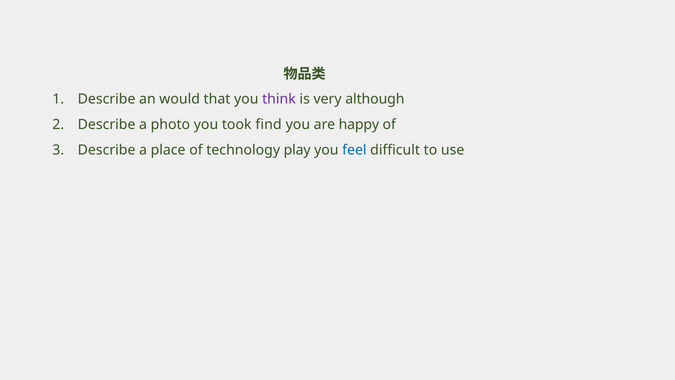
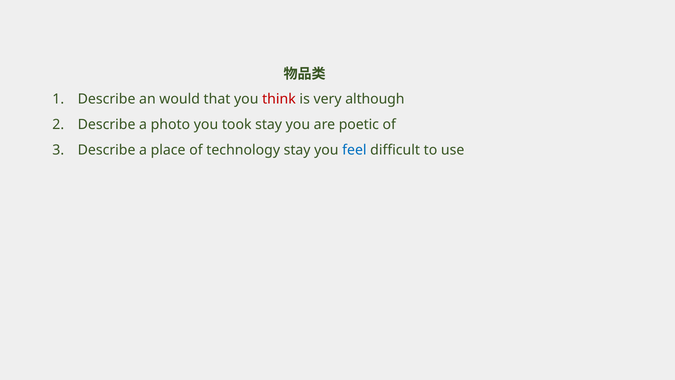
think colour: purple -> red (279, 99)
took find: find -> stay (269, 124)
happy: happy -> poetic (359, 124)
technology play: play -> stay (297, 150)
